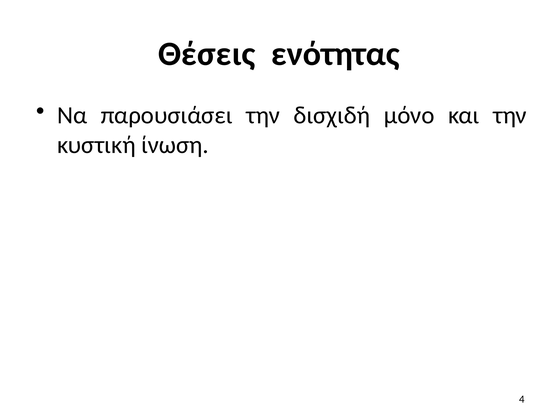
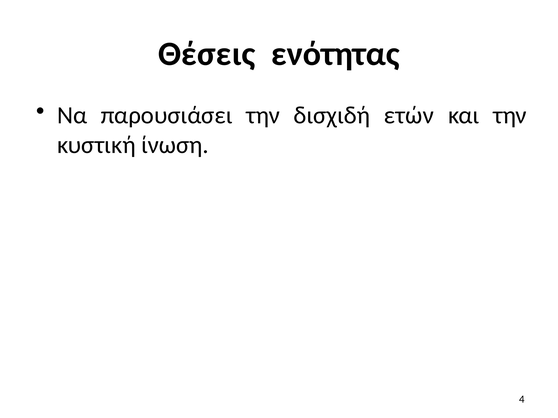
μόνο: μόνο -> ετών (409, 115)
